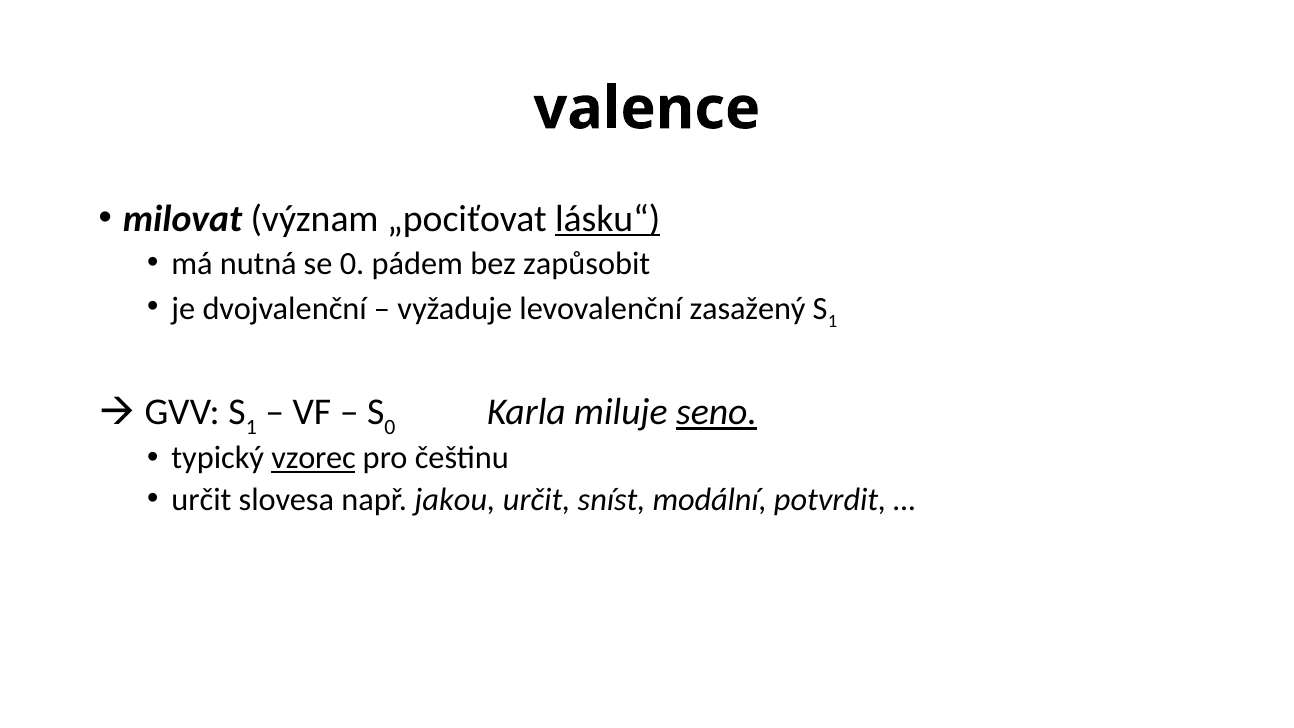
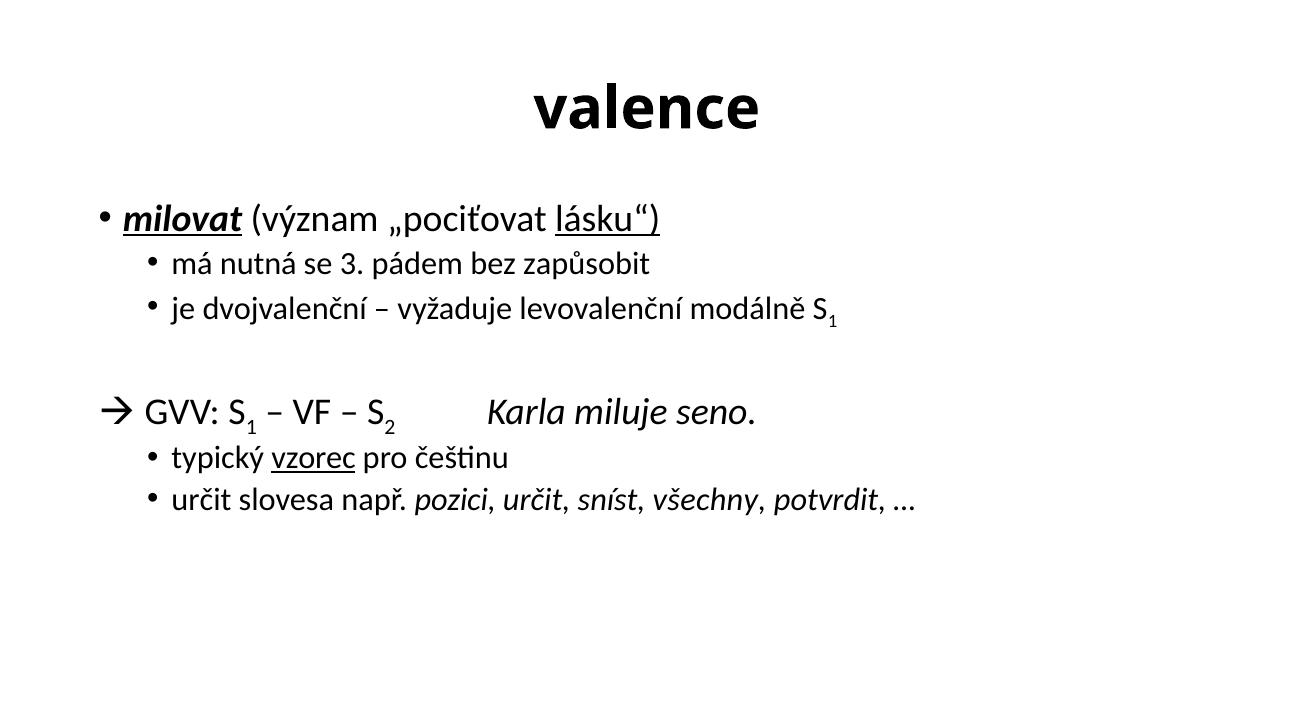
milovat underline: none -> present (183, 219)
se 0: 0 -> 3 (352, 263)
zasažený: zasažený -> modálně (747, 309)
0: 0 -> 2 (390, 427)
seno underline: present -> none (717, 412)
jakou: jakou -> pozici (455, 499)
modální: modální -> všechny (710, 499)
